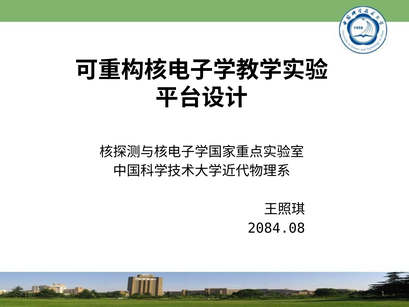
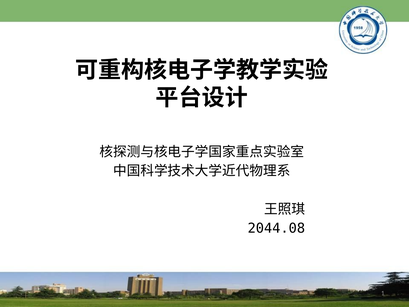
2084.08: 2084.08 -> 2044.08 (276, 228)
